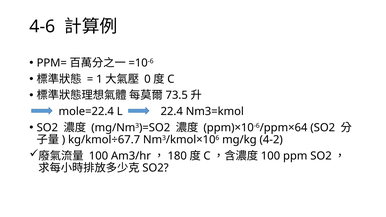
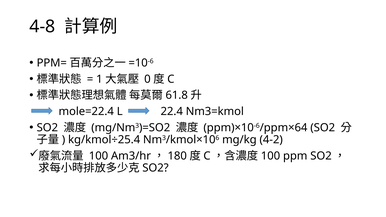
4-6: 4-6 -> 4-8 (42, 27)
73.5: 73.5 -> 61.8 (177, 95)
kg/kmol÷67.7: kg/kmol÷67.7 -> kg/kmol÷25.4 (104, 140)
